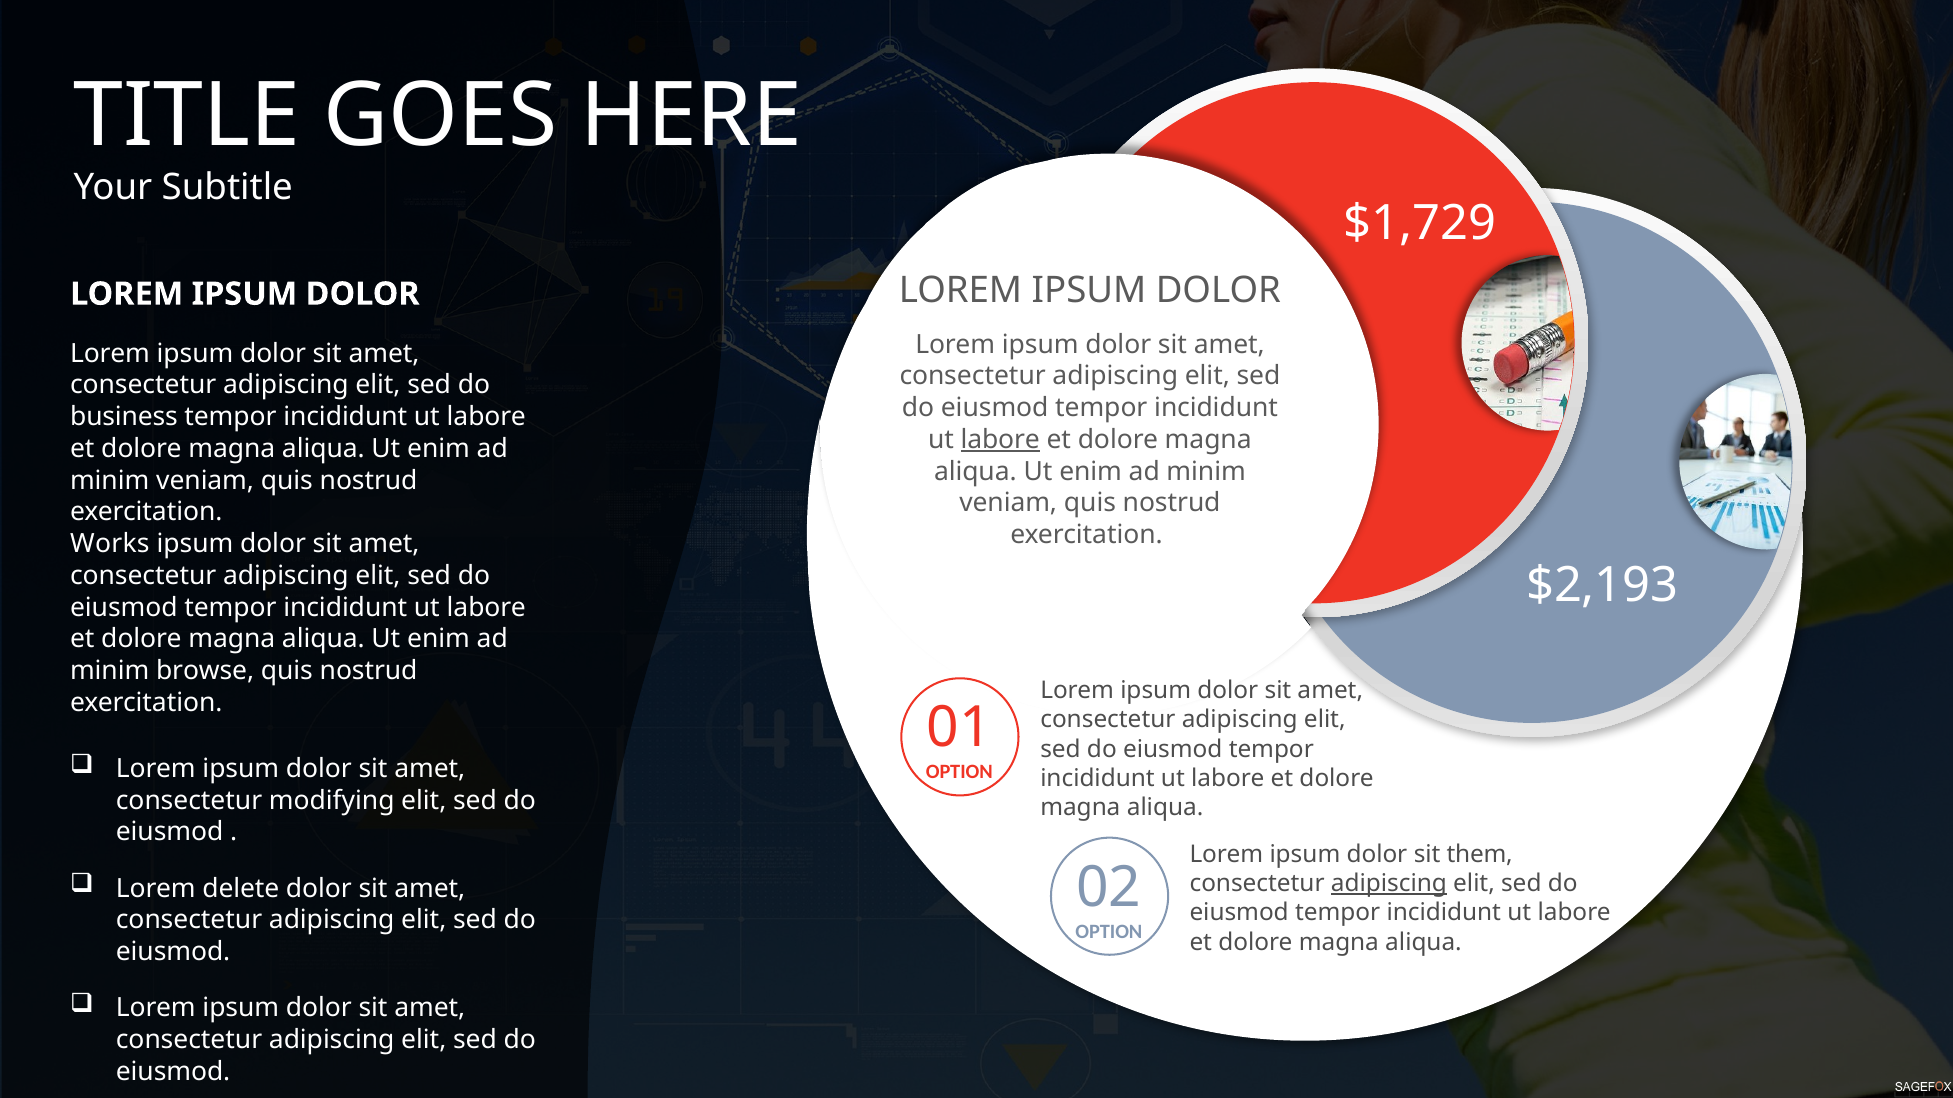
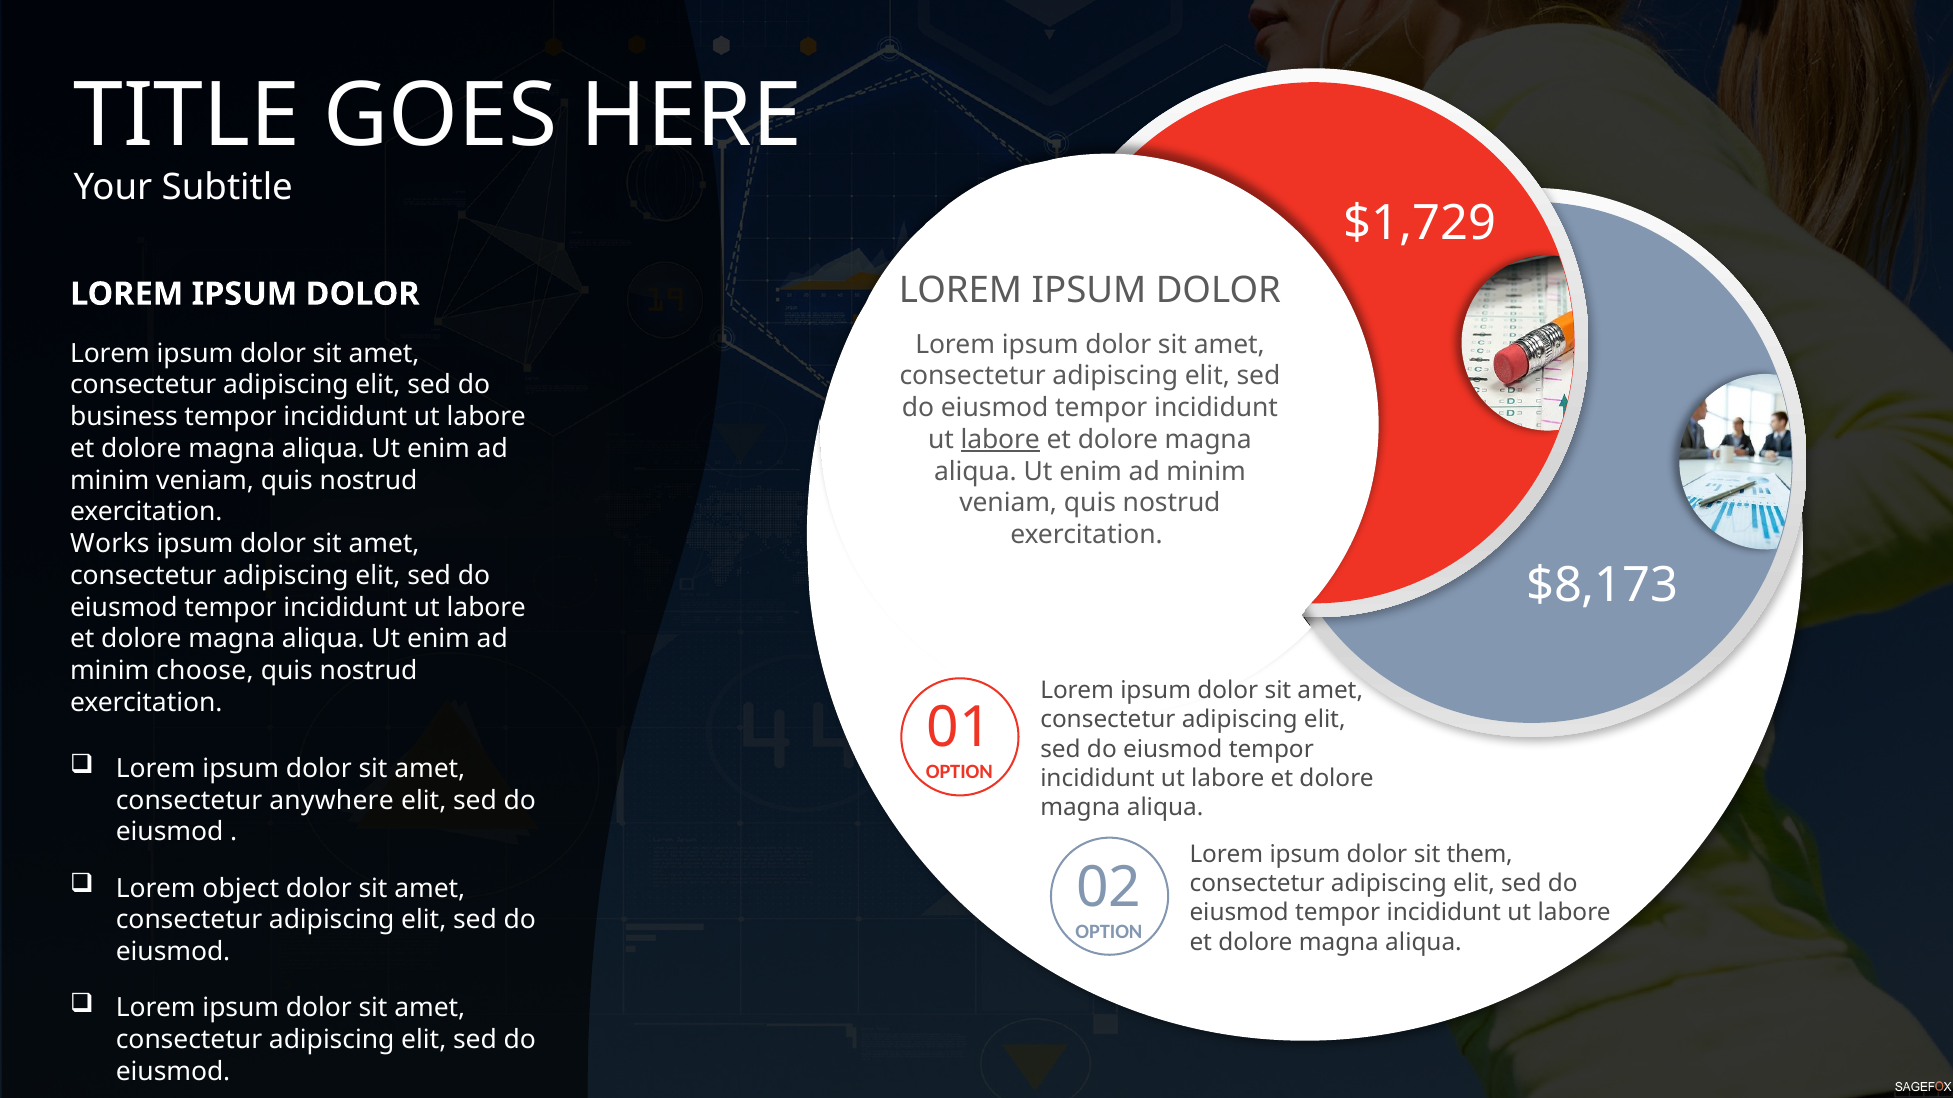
$2,193: $2,193 -> $8,173 (1602, 586)
browse: browse -> choose (205, 671)
modifying: modifying -> anywhere (332, 801)
delete: delete -> object (241, 889)
adipiscing underline: present -> none (1389, 884)
